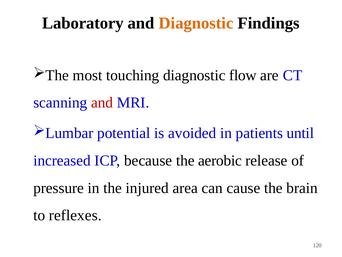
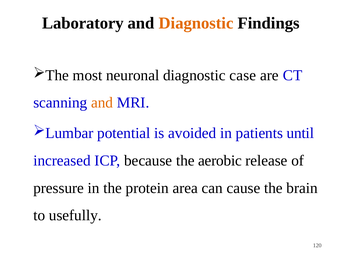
touching: touching -> neuronal (133, 75)
flow: flow -> case (243, 75)
and colour: red -> orange (102, 102)
injured: injured -> protein (147, 188)
reflexes: reflexes -> usefully (75, 215)
